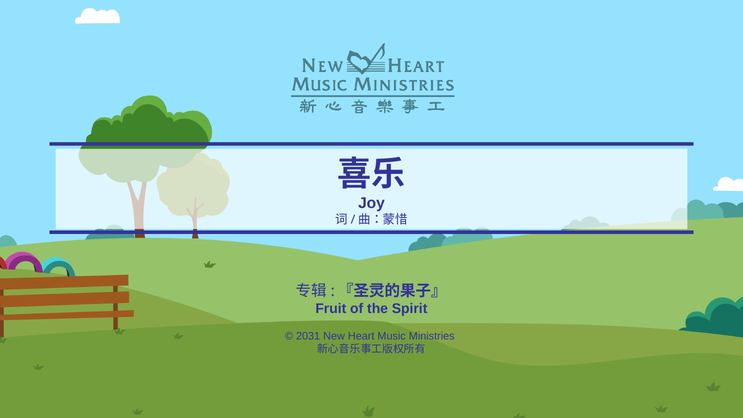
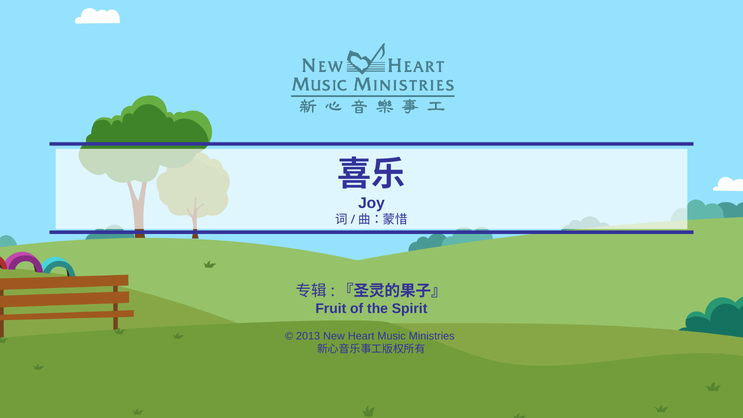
2031: 2031 -> 2013 (308, 336)
